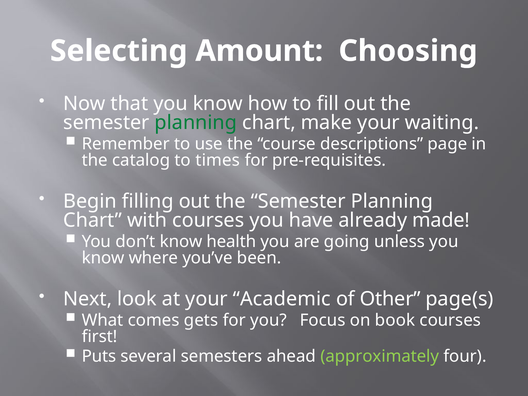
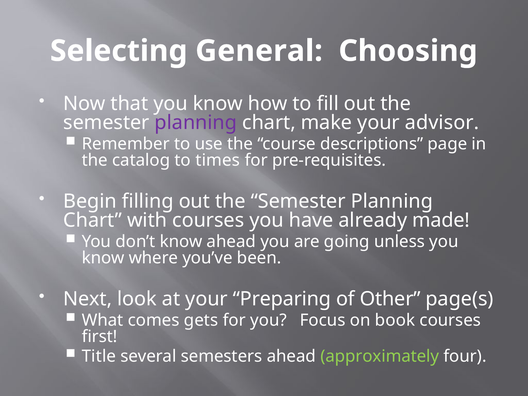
Amount: Amount -> General (259, 51)
planning colour: green -> purple (196, 123)
waiting: waiting -> advisor (442, 123)
know health: health -> ahead (231, 242)
Academic: Academic -> Preparing (282, 299)
Puts: Puts -> Title (99, 356)
